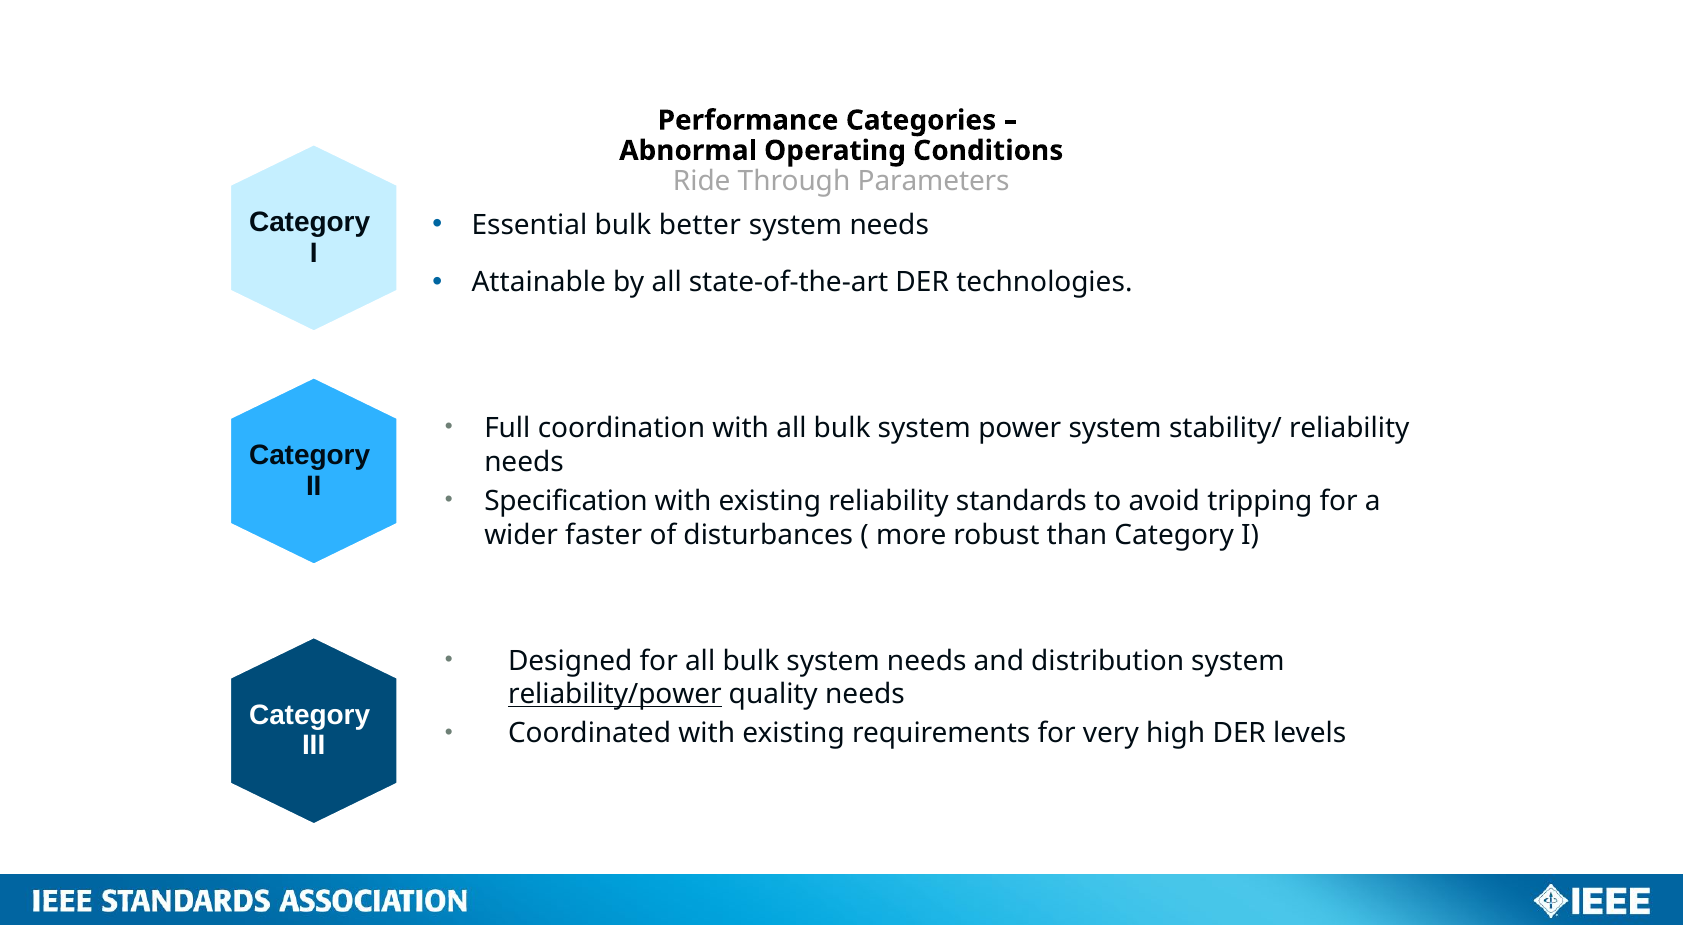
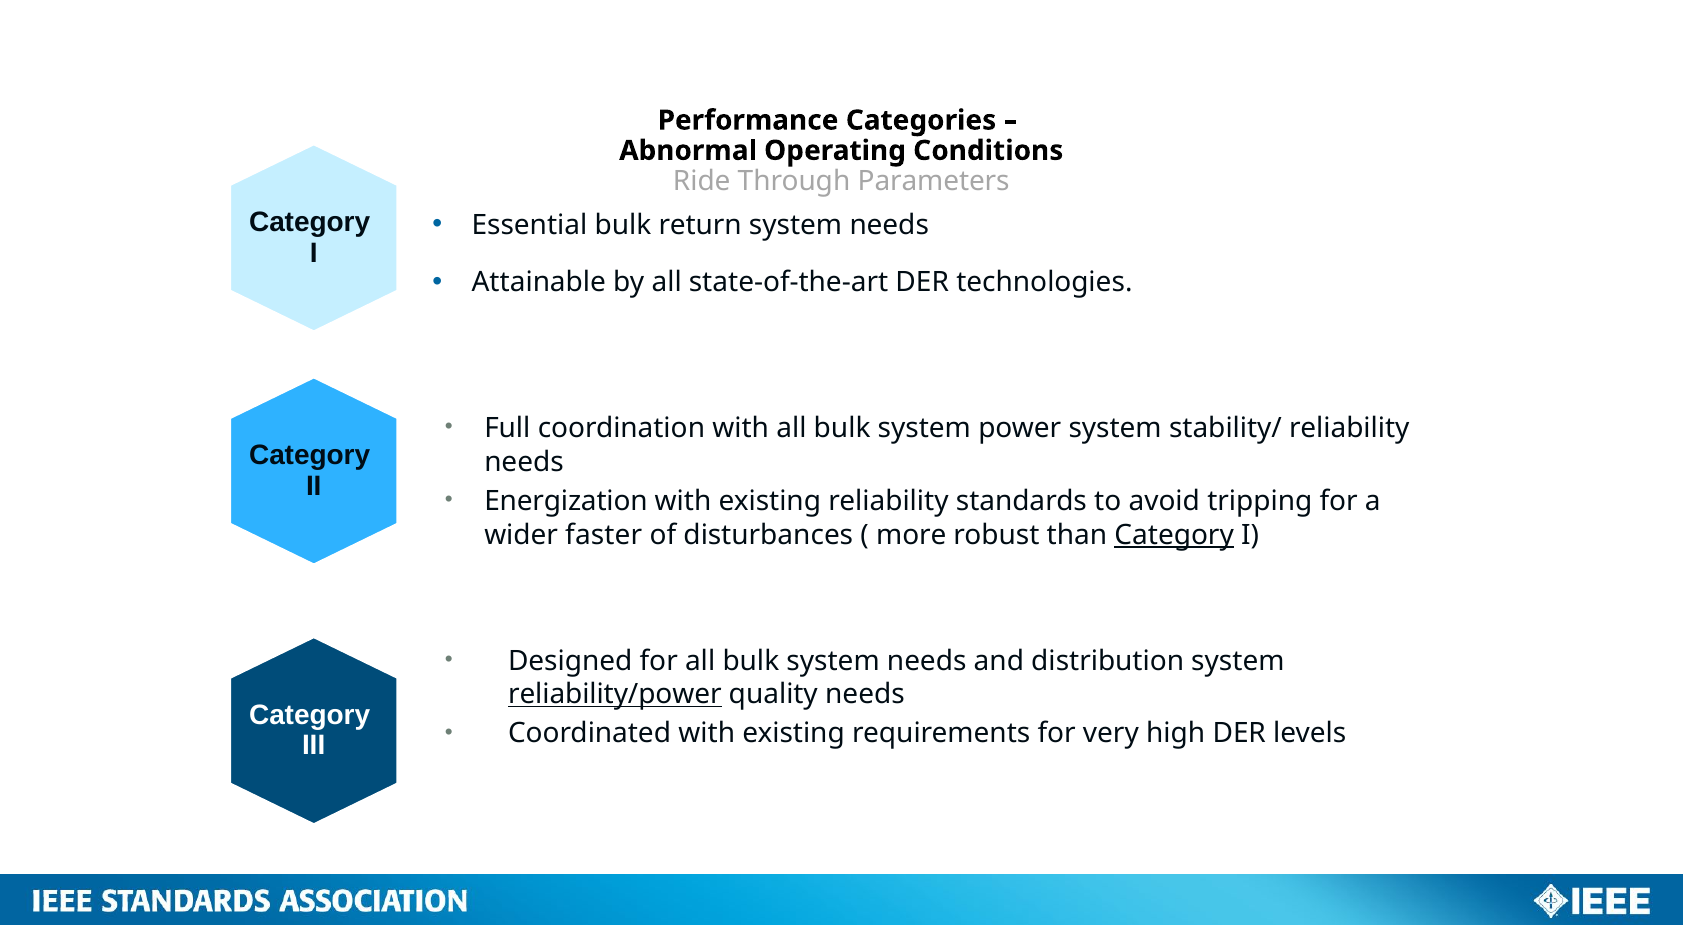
better: better -> return (700, 225)
Specification: Specification -> Energization (566, 501)
Category underline: none -> present (1174, 535)
